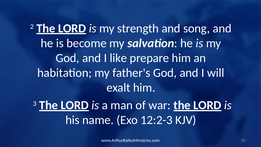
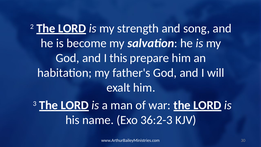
like: like -> this (118, 58)
12:2-3: 12:2-3 -> 36:2-3 (157, 120)
